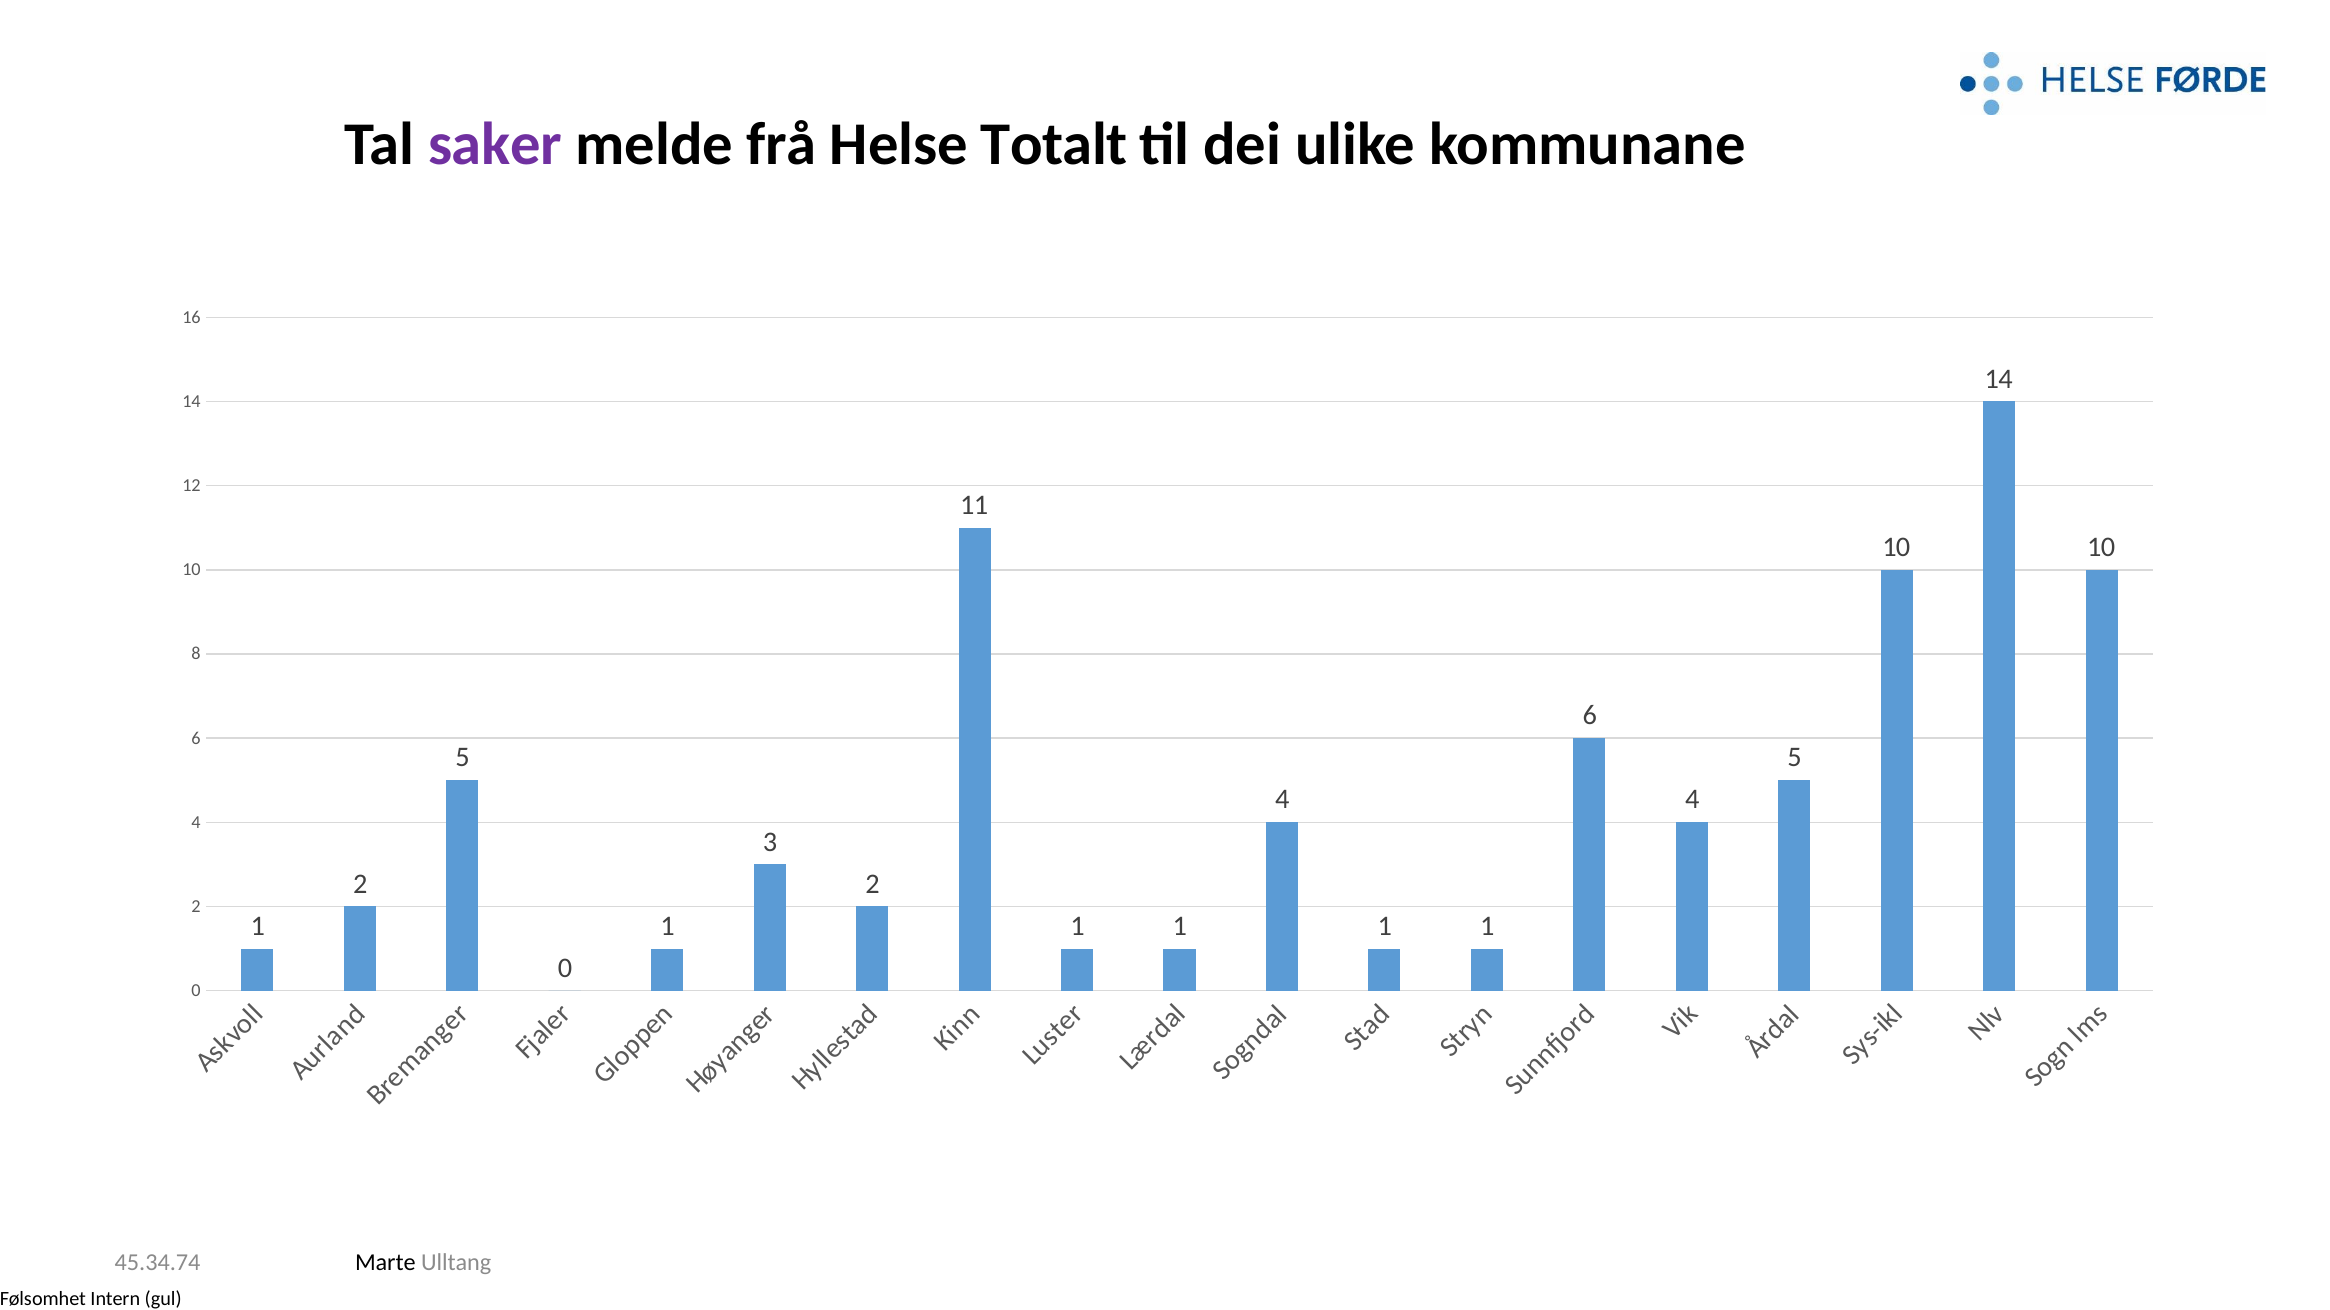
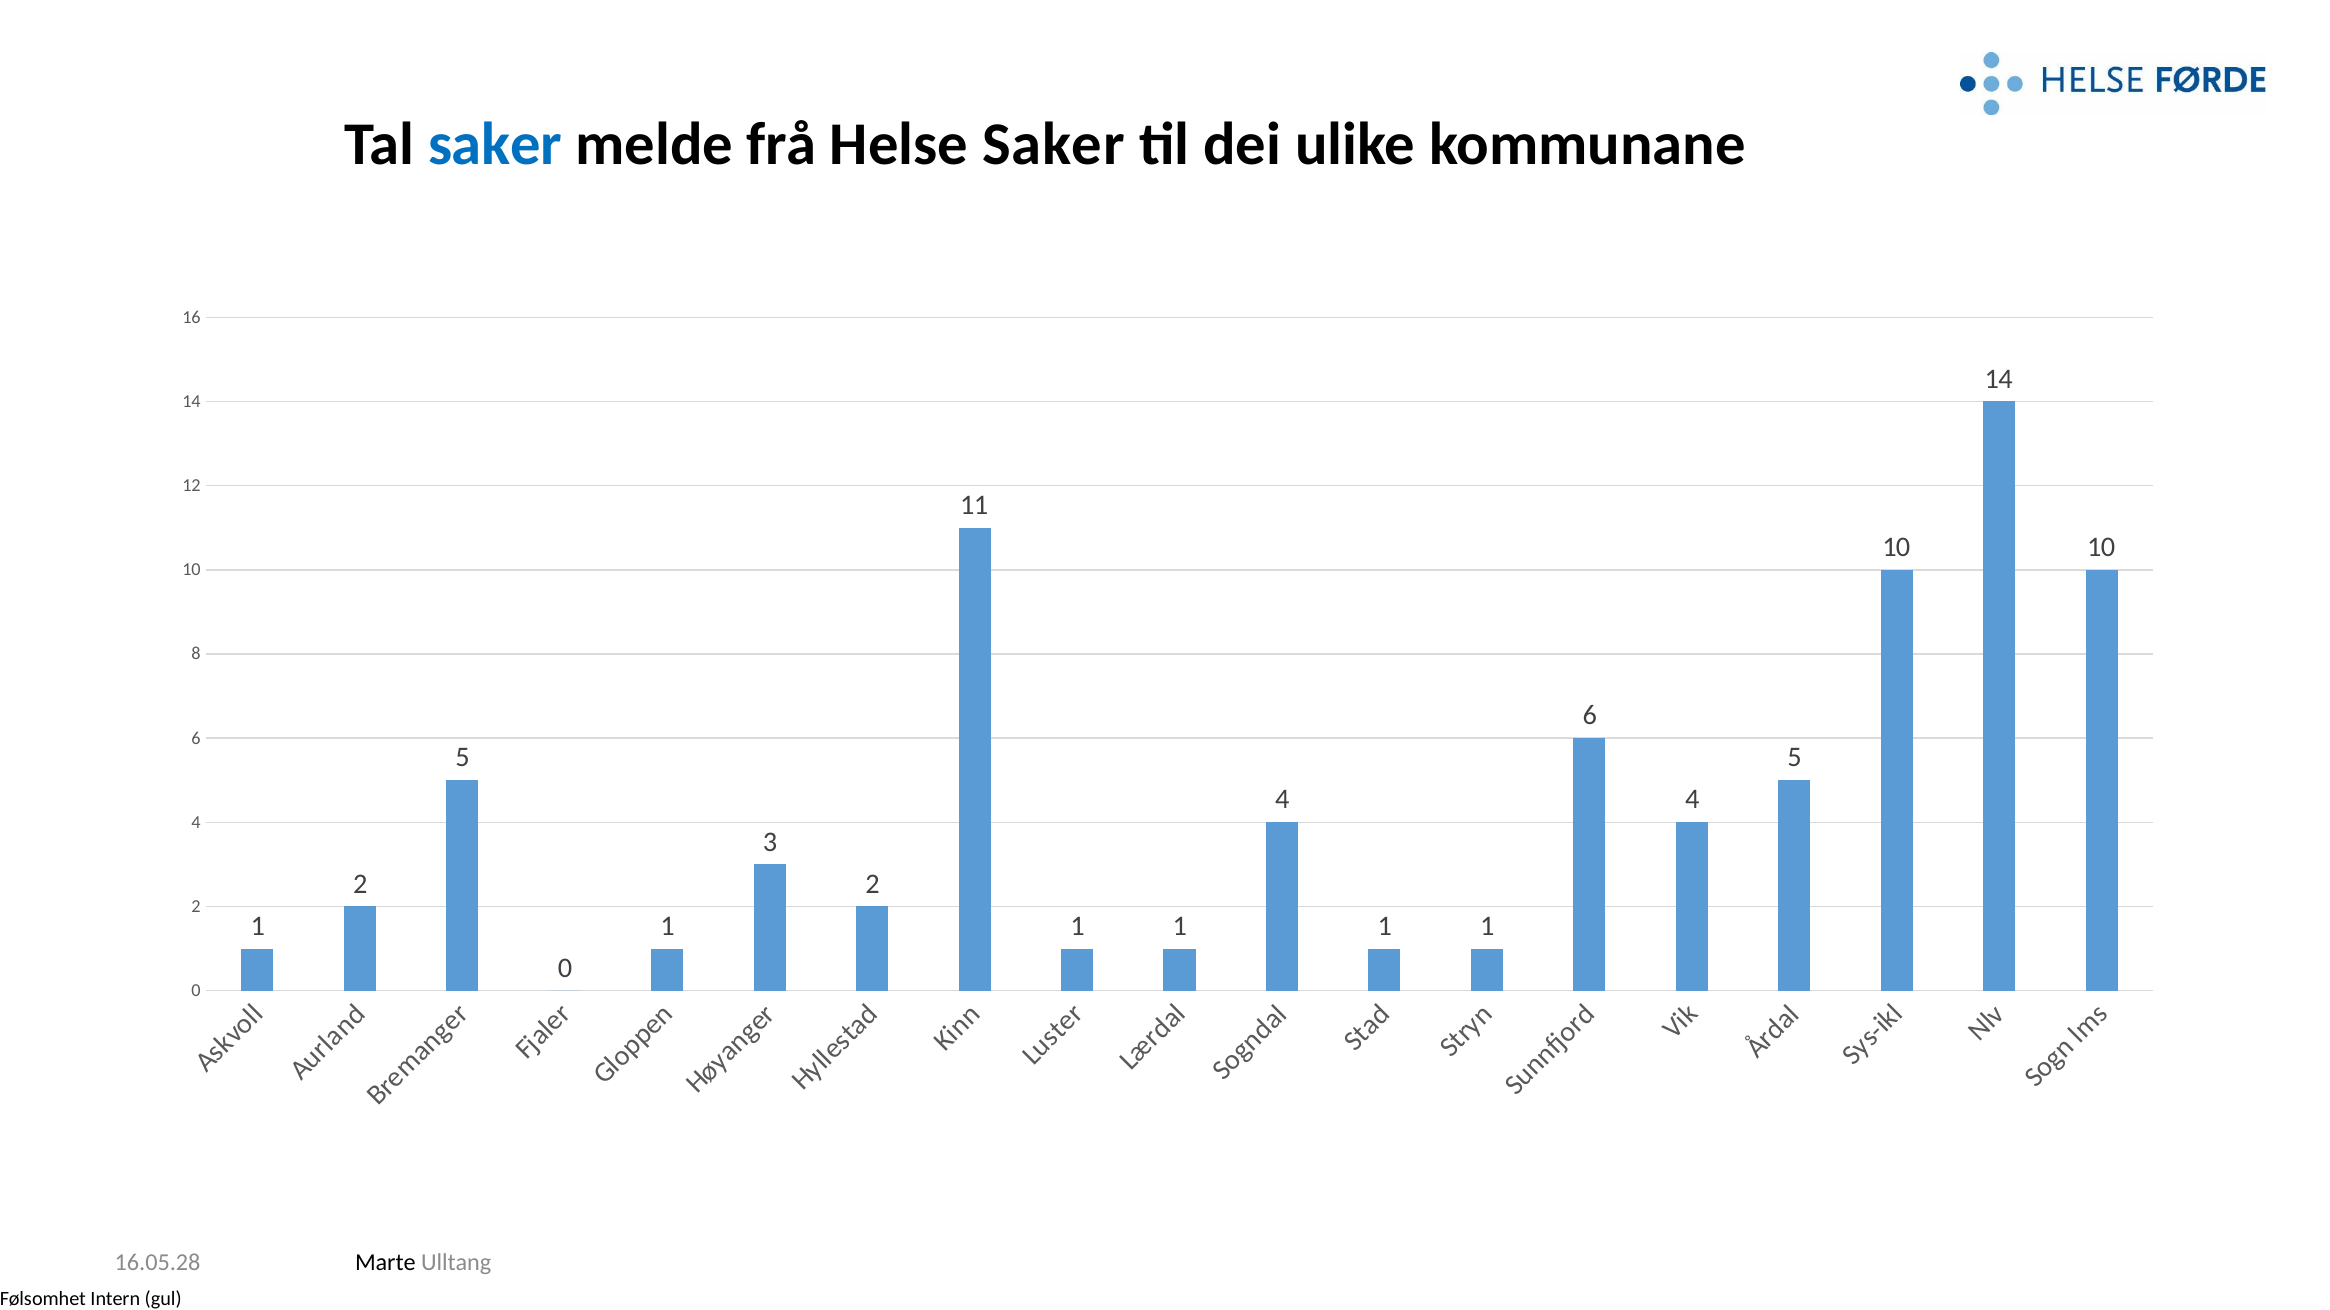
saker colour: purple -> blue (495, 144)
Helse Totalt: Totalt -> Saker (1054, 144)
45.34.74: 45.34.74 -> 16.05.28 (158, 1264)
